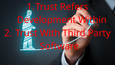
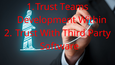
Refers: Refers -> Teams (74, 7)
